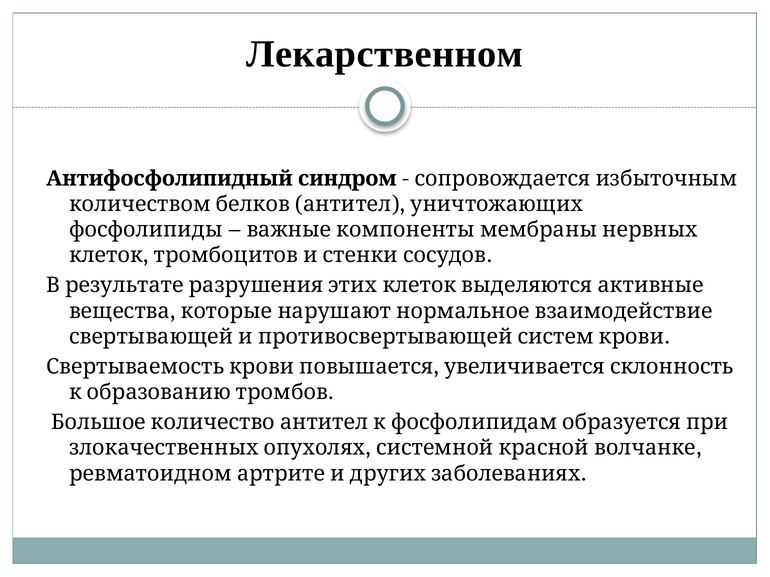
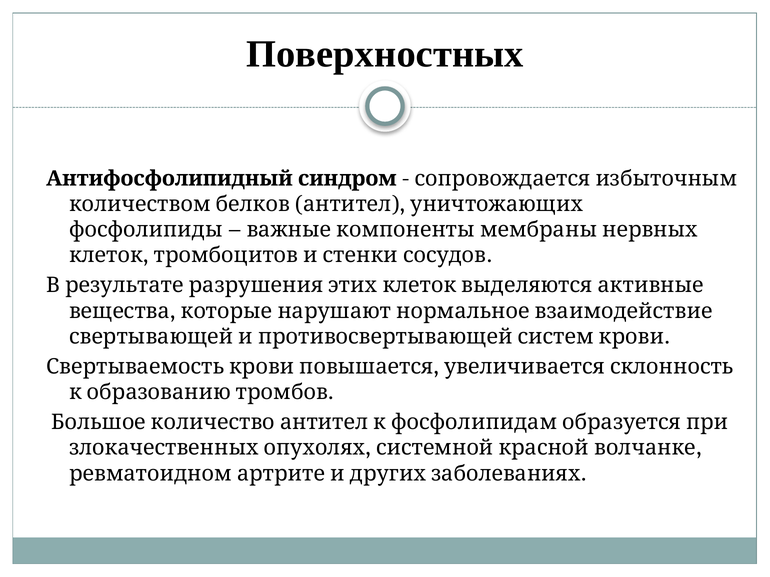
Лекарственном: Лекарственном -> Поверхностных (385, 54)
